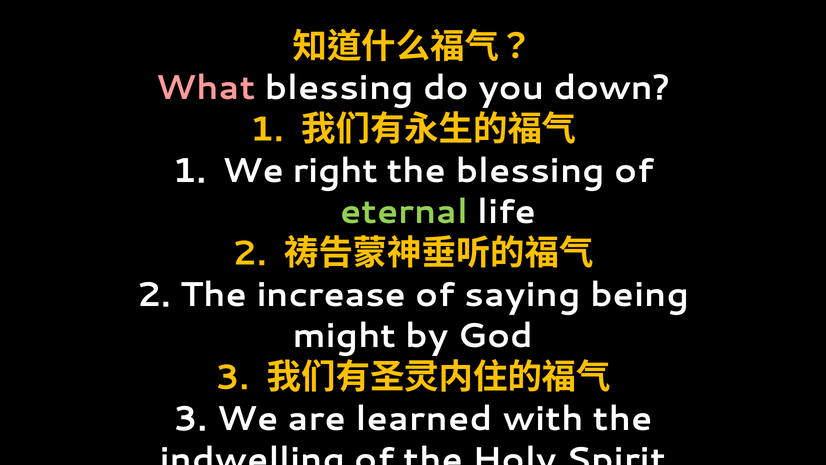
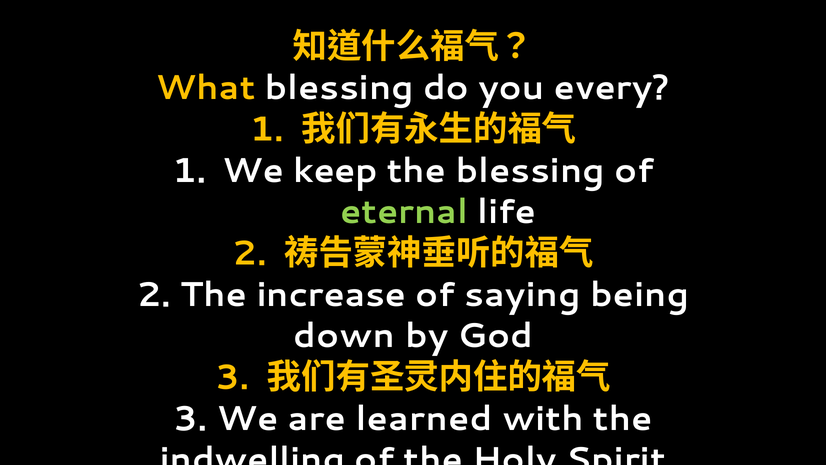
What colour: pink -> yellow (206, 88)
down: down -> every (612, 88)
right: right -> keep (336, 171)
might: might -> down (344, 336)
